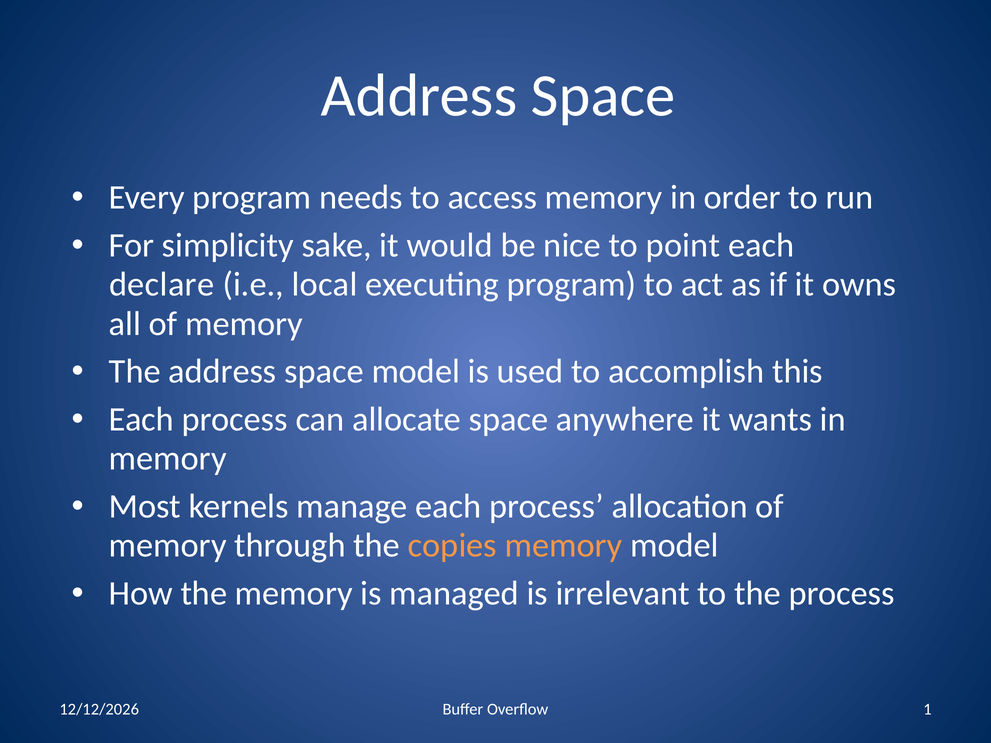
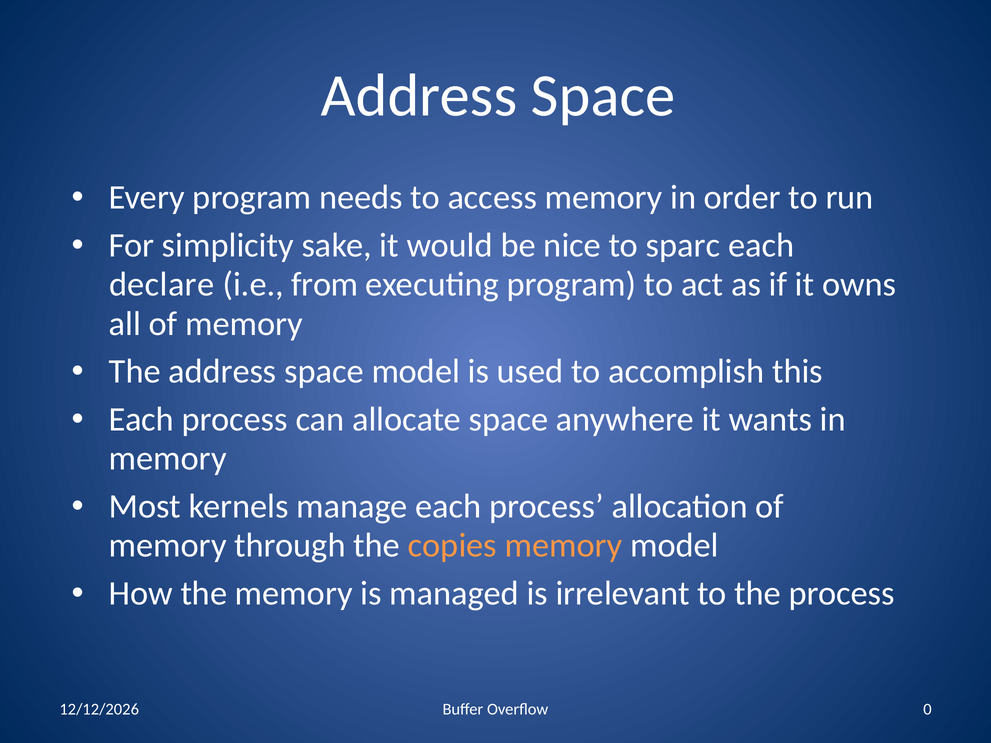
point: point -> sparc (683, 245)
local: local -> from (325, 285)
1: 1 -> 0 (927, 710)
